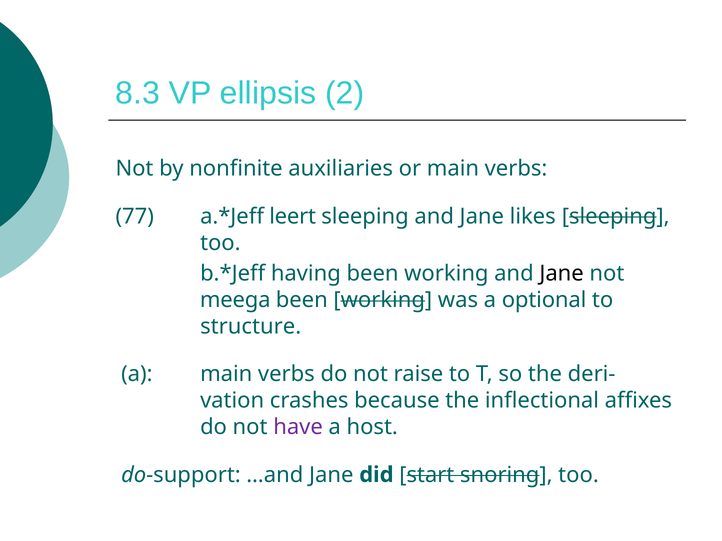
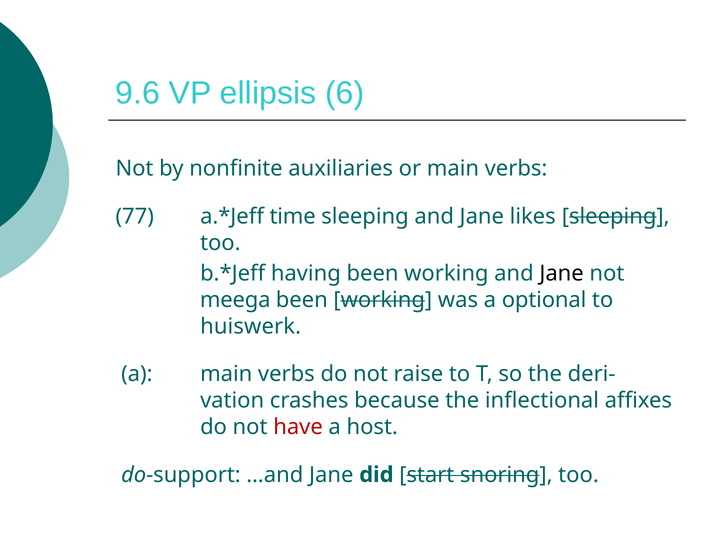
8.3: 8.3 -> 9.6 (138, 93)
2: 2 -> 6 (345, 93)
leert: leert -> time (293, 217)
structure: structure -> huiswerk (251, 327)
have colour: purple -> red (298, 427)
